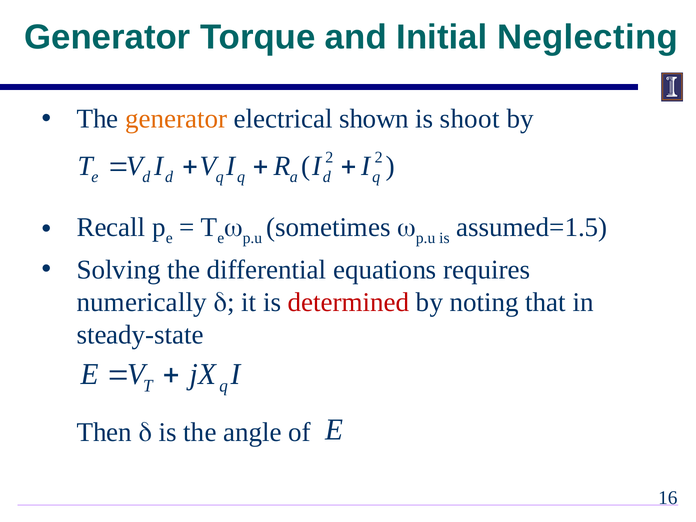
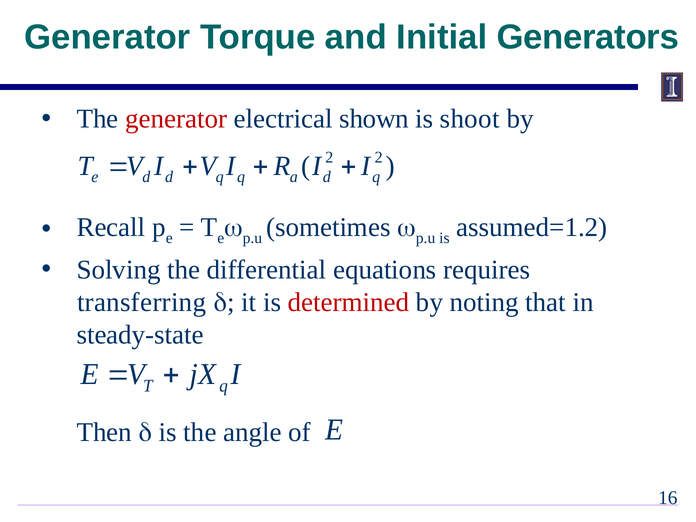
Neglecting: Neglecting -> Generators (588, 37)
generator colour: orange -> red (176, 119)
assumed=1.5: assumed=1.5 -> assumed=1.2 (532, 227)
numerically: numerically -> transferring (142, 302)
